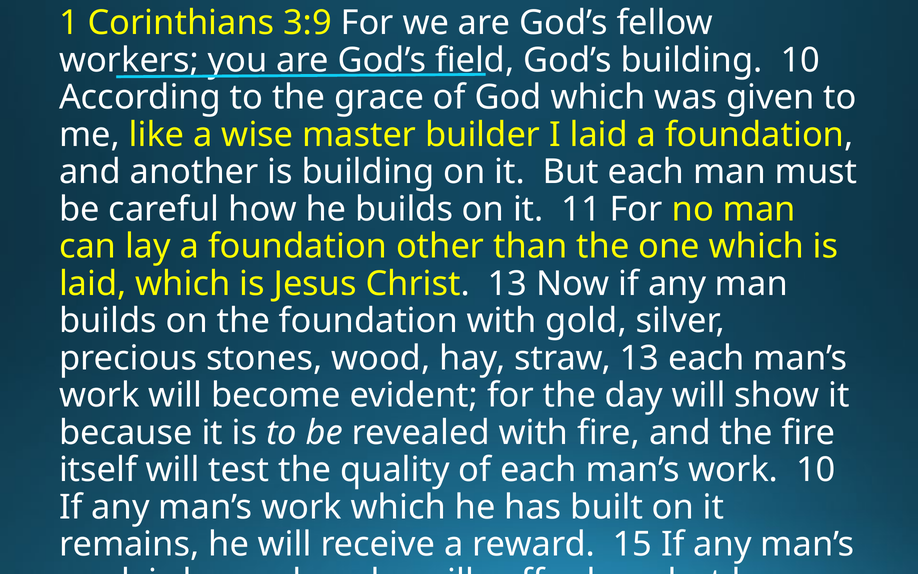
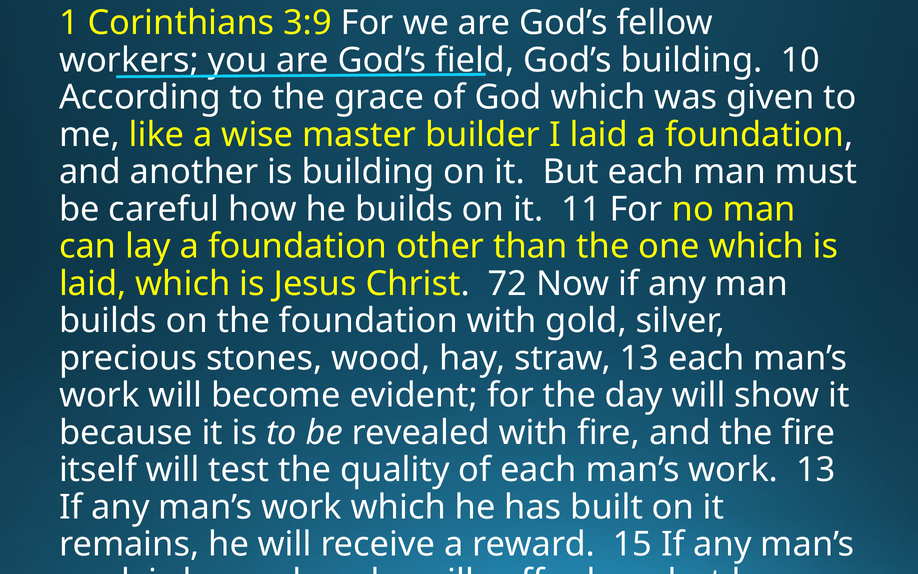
Christ 13: 13 -> 72 (507, 284)
work 10: 10 -> 13 (816, 470)
